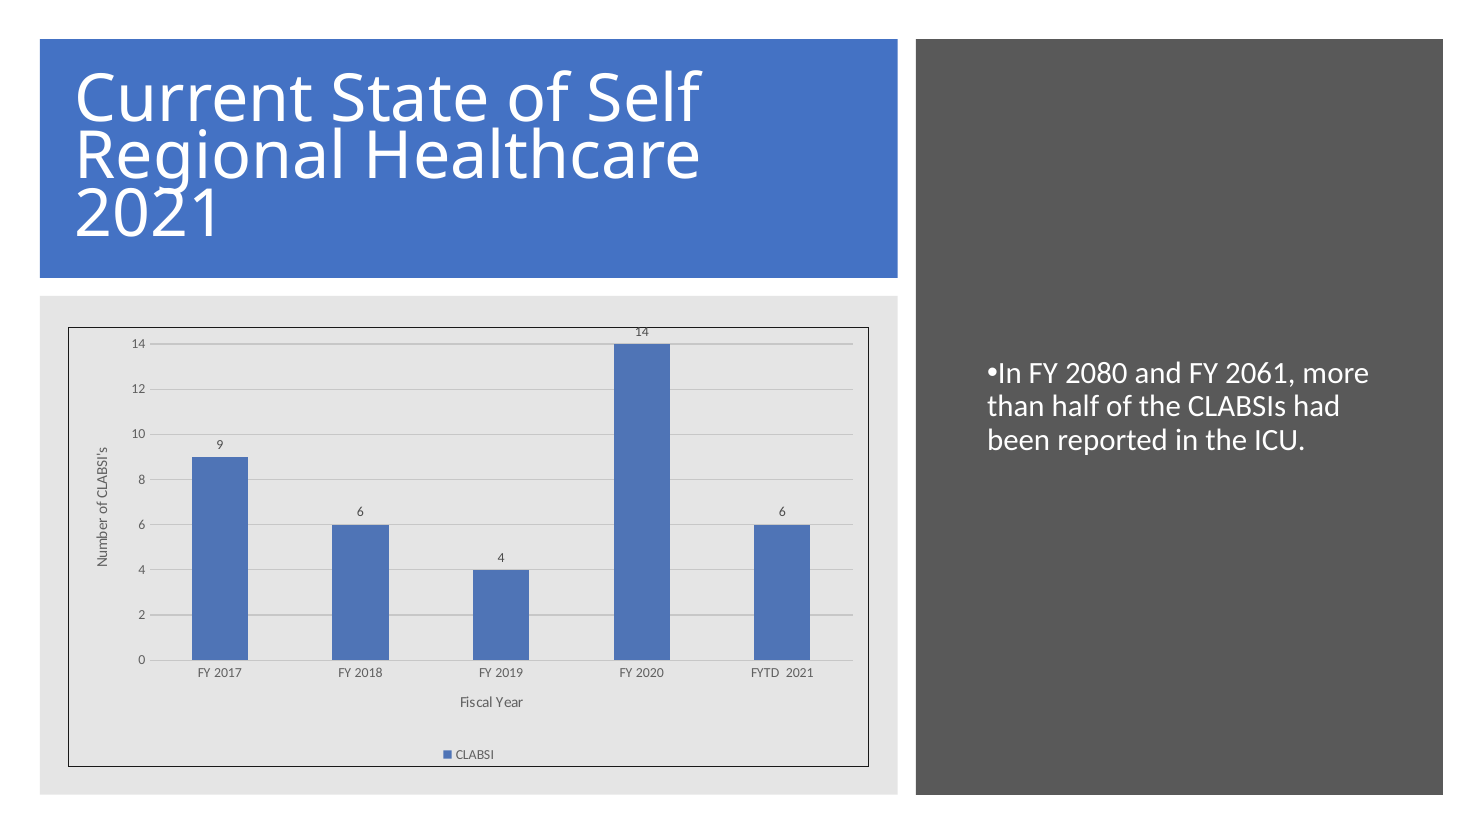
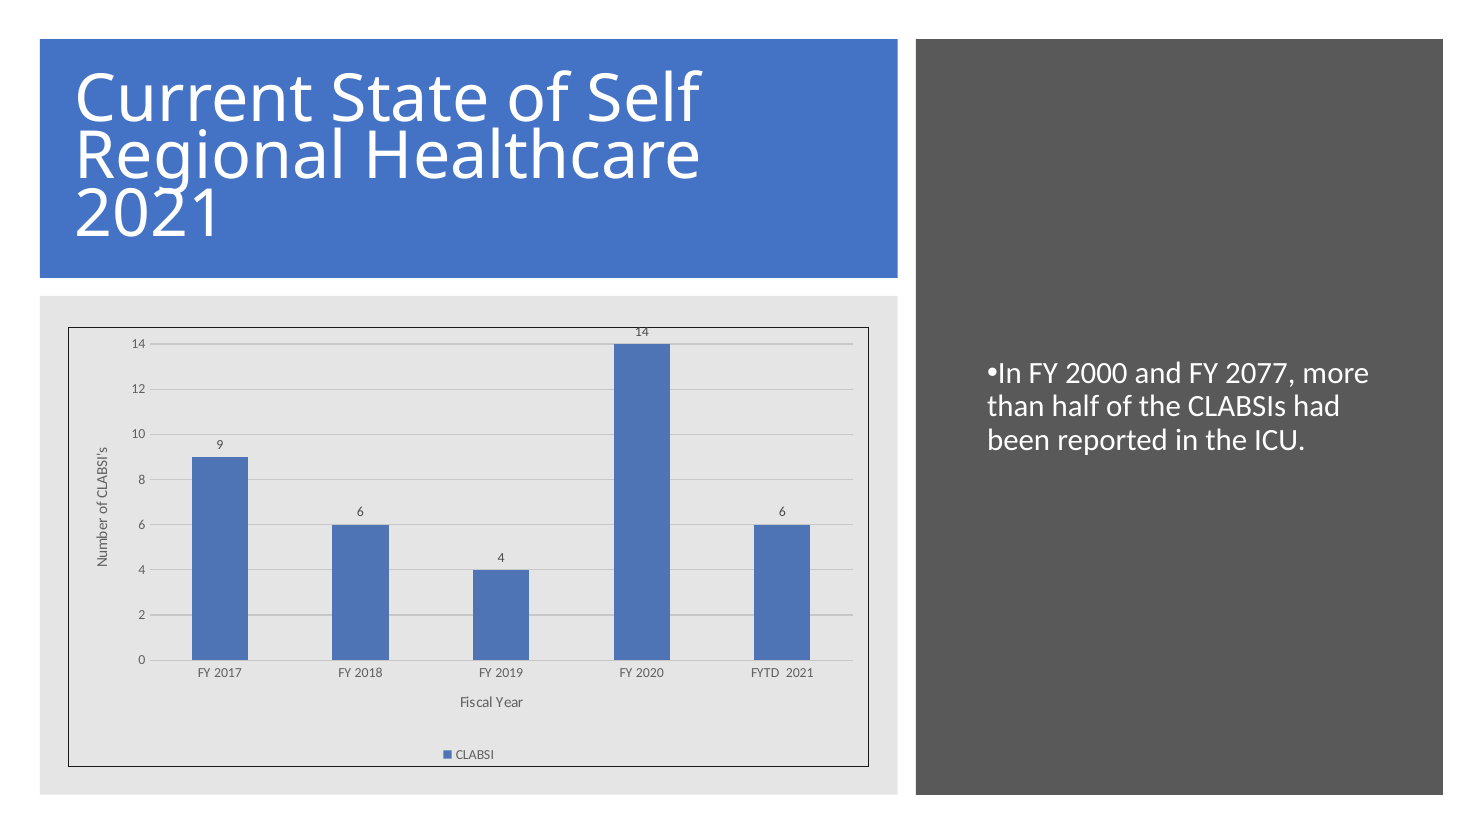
2080: 2080 -> 2000 (1096, 373)
2061: 2061 -> 2077 (1260, 373)
